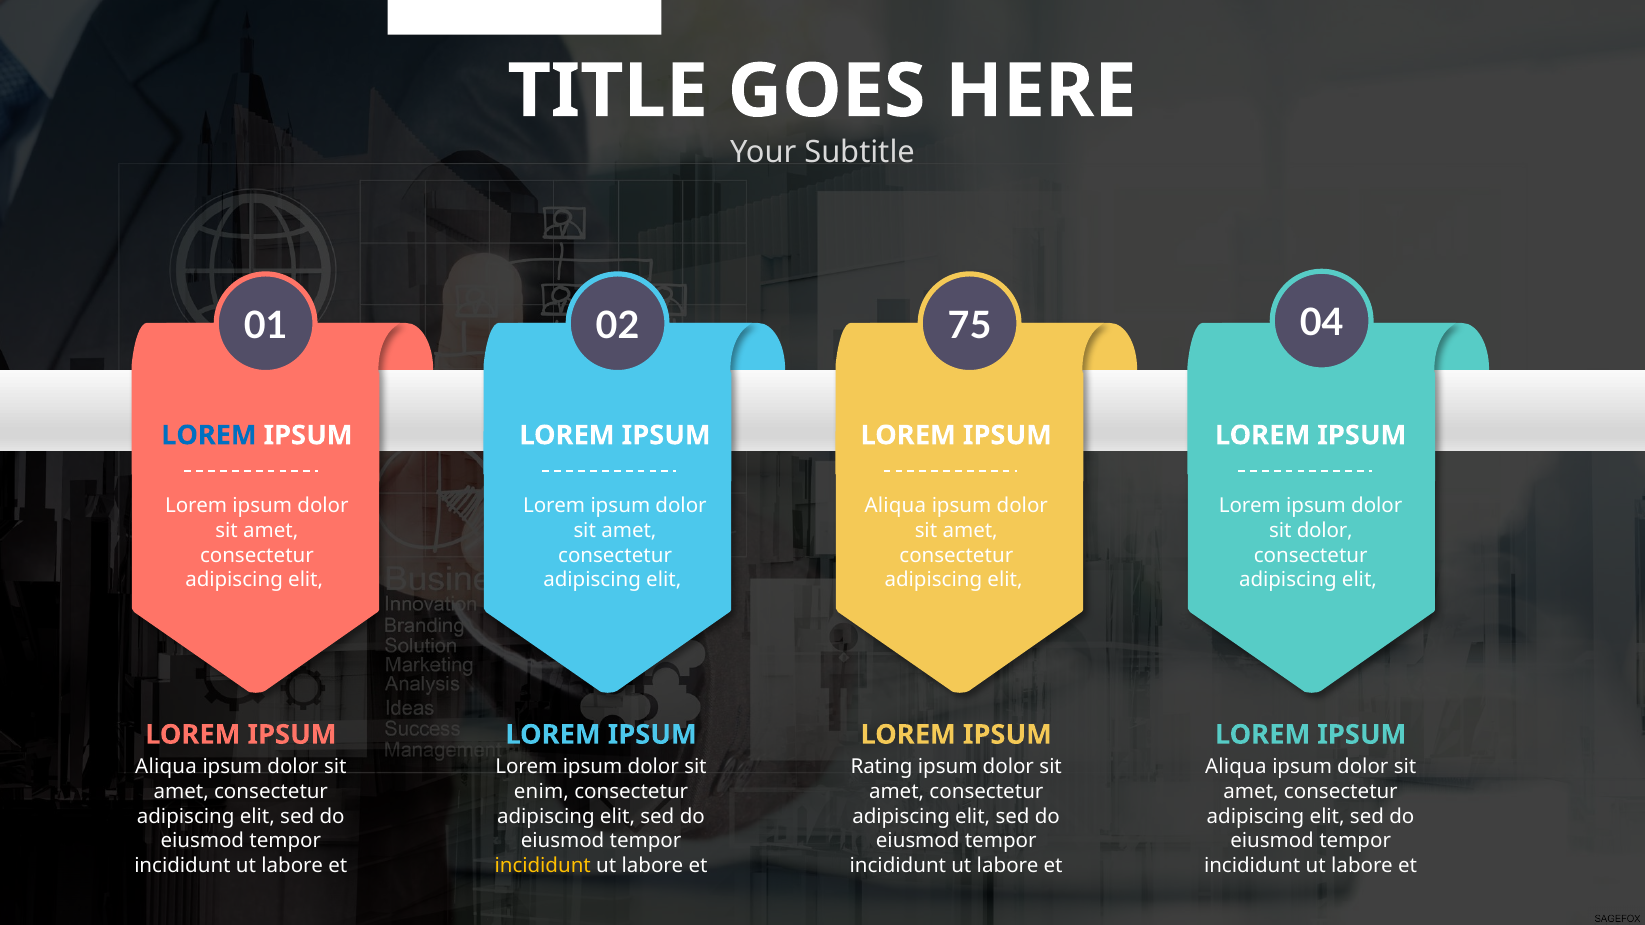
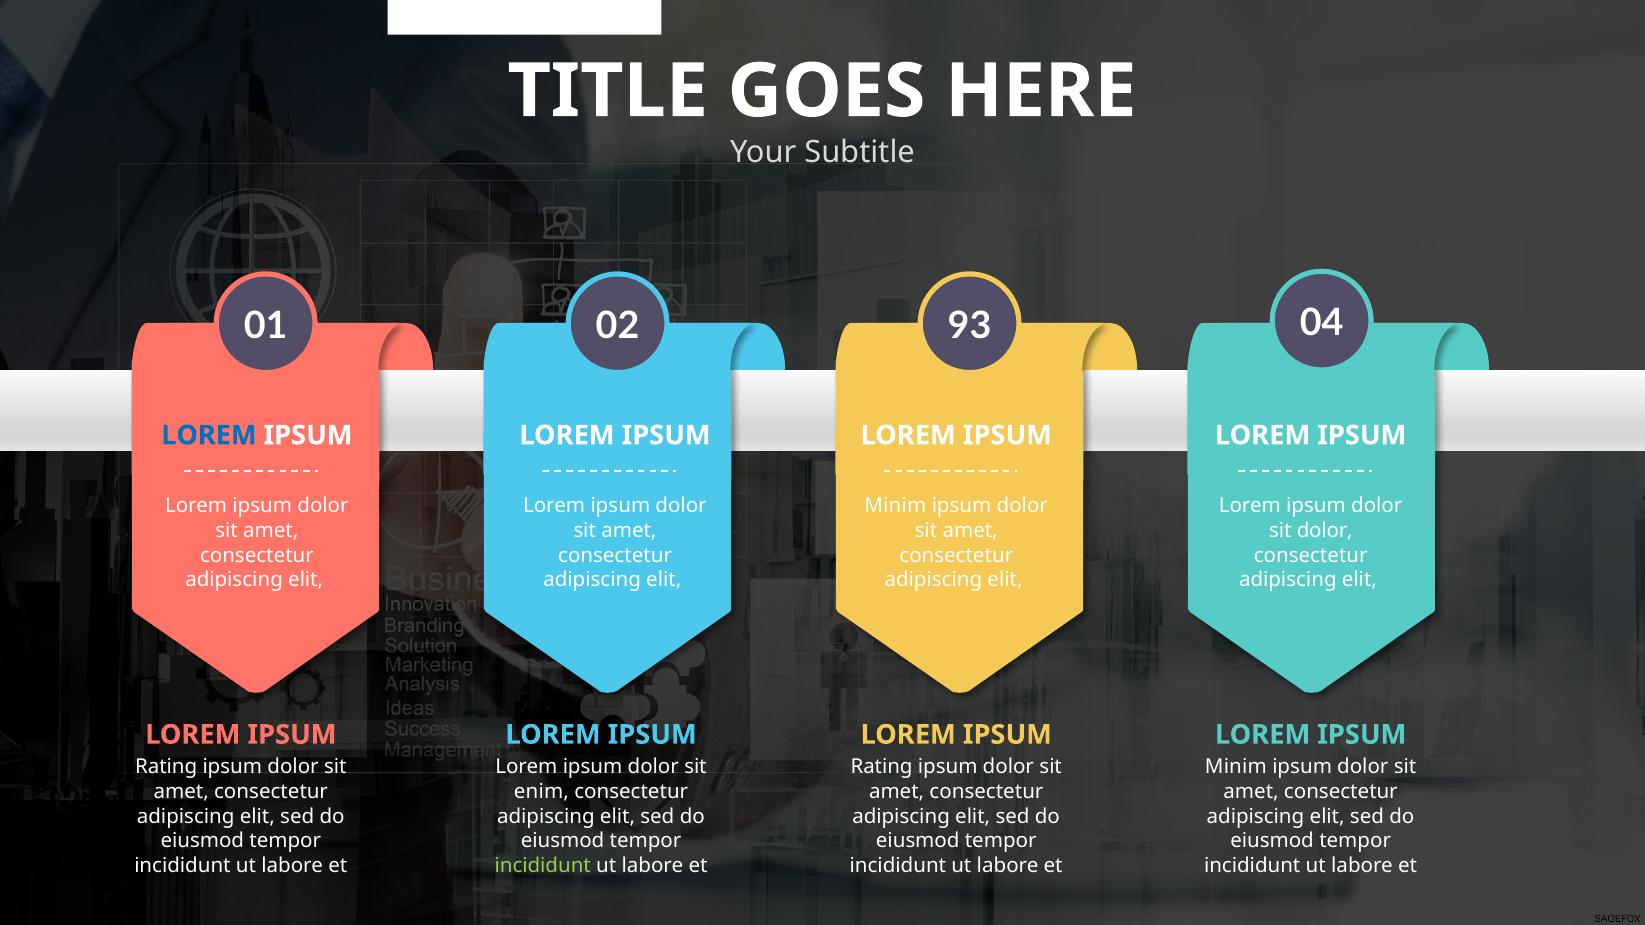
75: 75 -> 93 (970, 326)
Aliqua: Aliqua -> Minim (895, 506)
Aliqua: Aliqua -> Rating (166, 767)
Aliqua: Aliqua -> Minim (1236, 767)
incididunt colour: yellow -> light green (543, 866)
